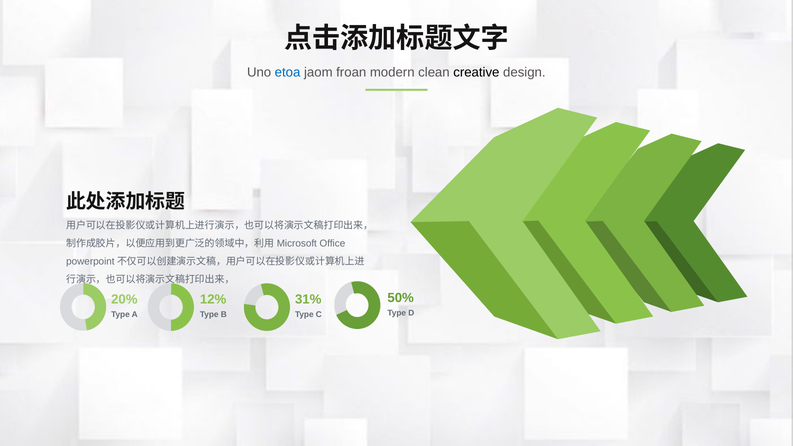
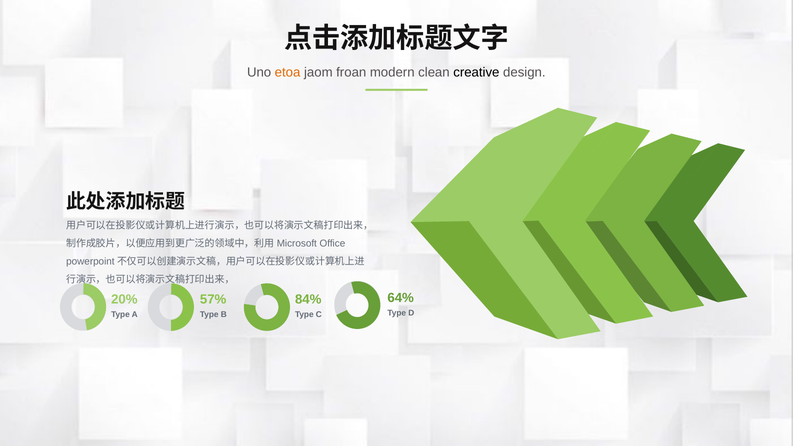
etoa colour: blue -> orange (288, 72)
50%: 50% -> 64% (401, 298)
12%: 12% -> 57% (213, 299)
31%: 31% -> 84% (308, 299)
